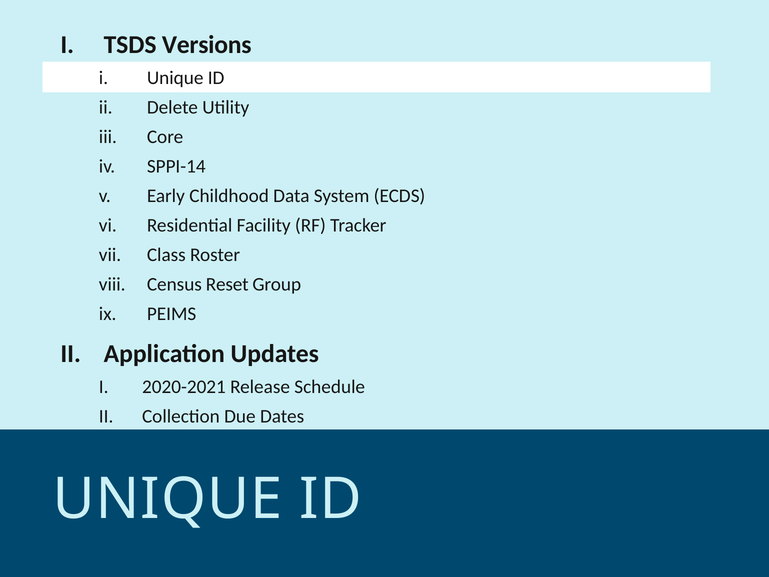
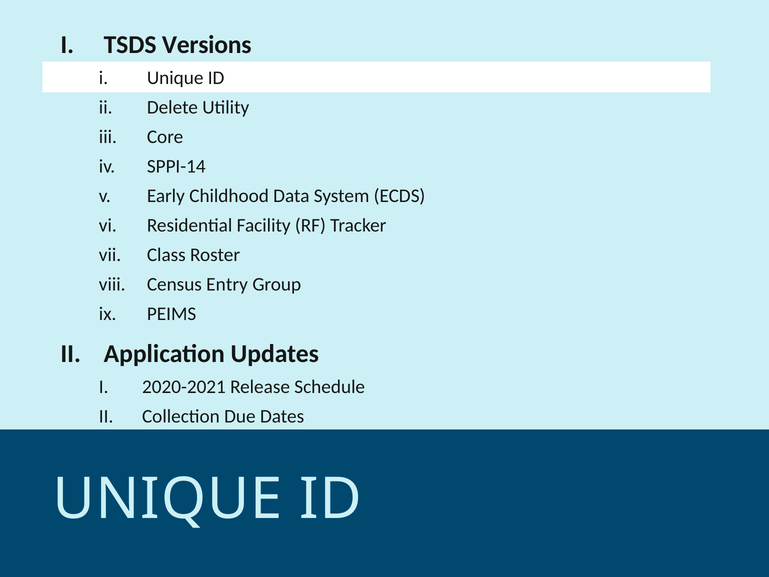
Reset: Reset -> Entry (227, 284)
